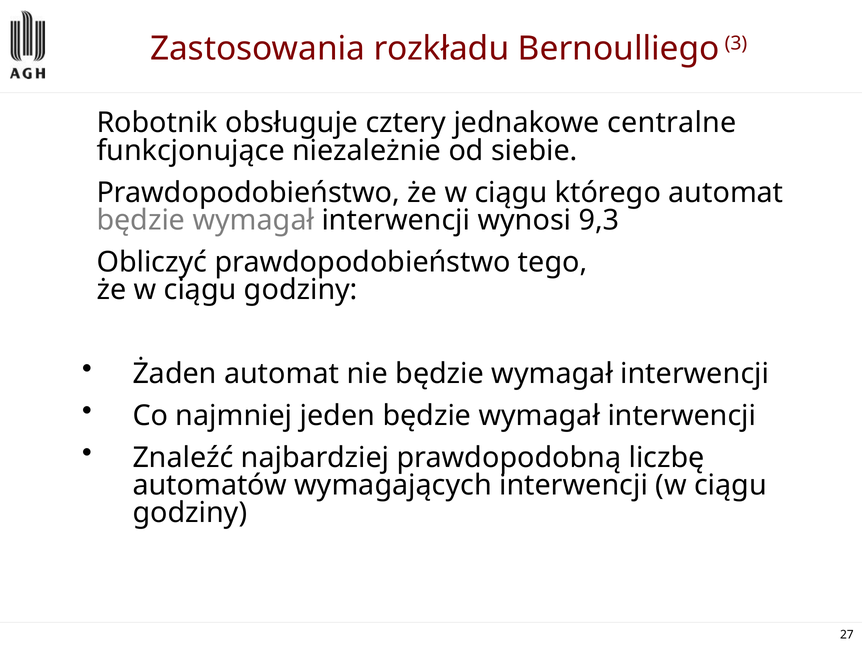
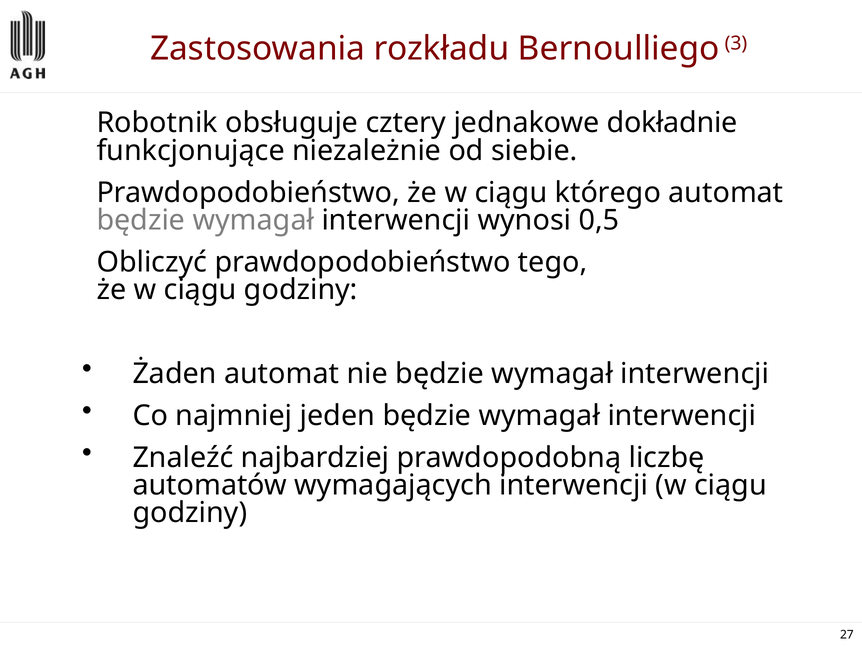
centralne: centralne -> dokładnie (672, 123)
9,3: 9,3 -> 0,5 (599, 220)
